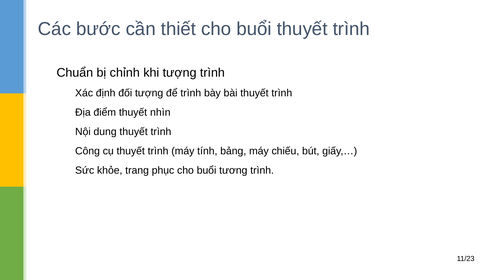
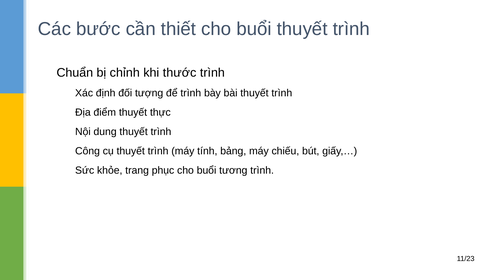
khi tượng: tượng -> thước (180, 73)
nhìn: nhìn -> thực (160, 112)
